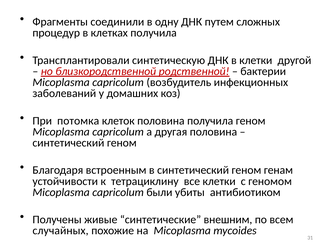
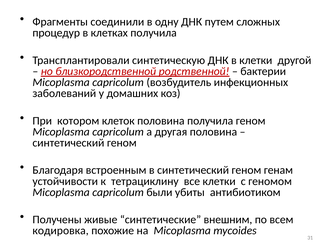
потомка: потомка -> котором (78, 121)
случайных: случайных -> кодировка (61, 231)
